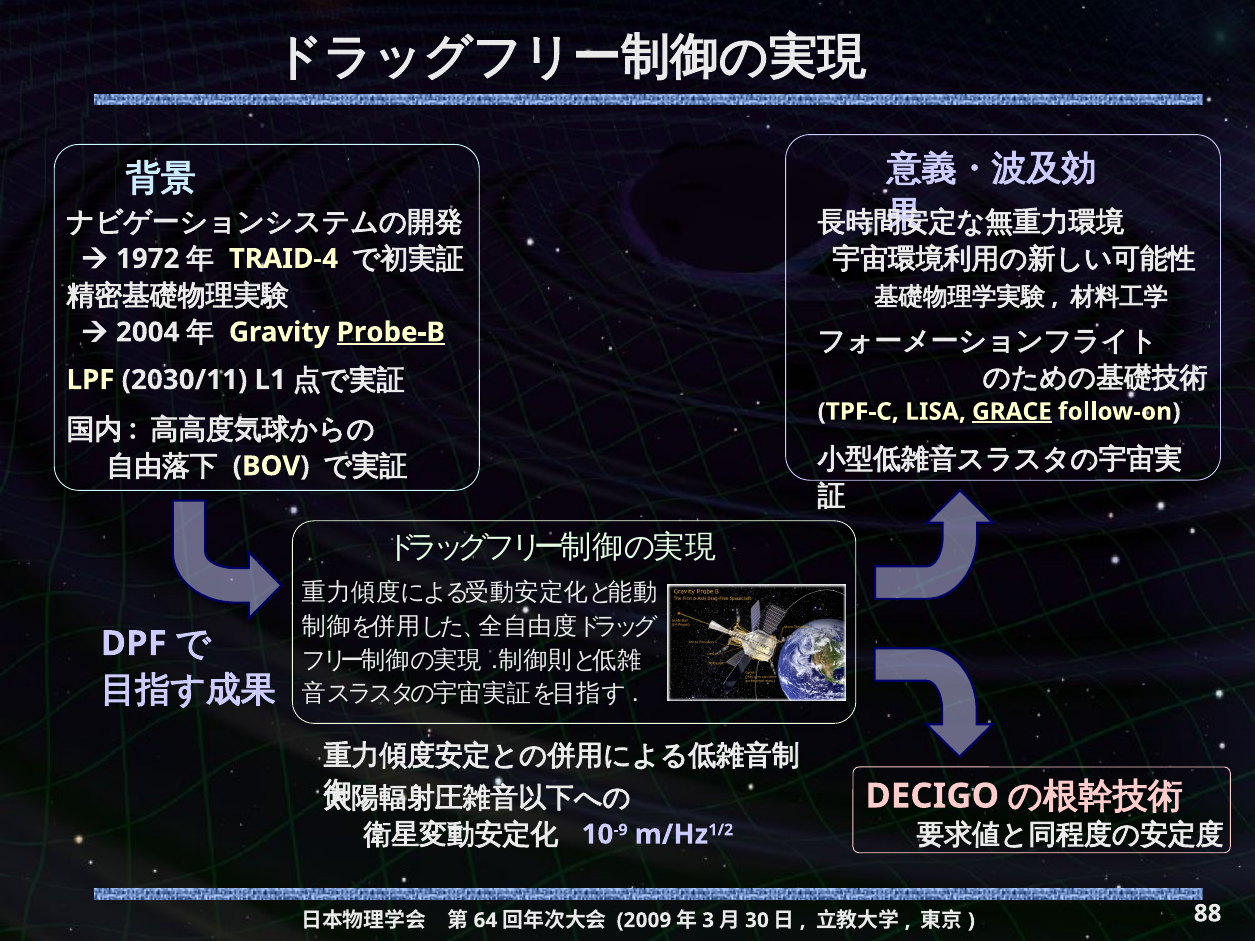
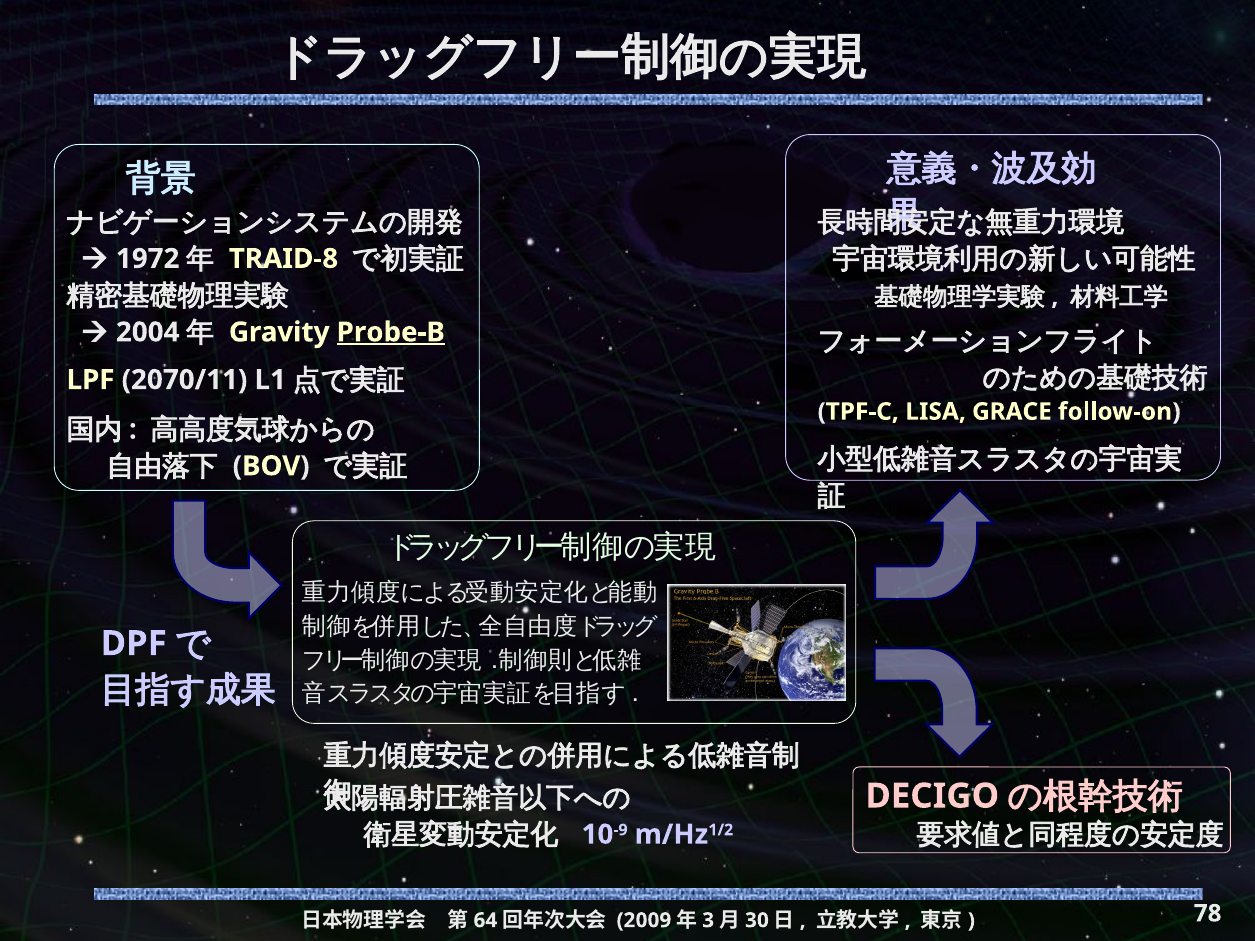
TRAID-4: TRAID-4 -> TRAID-8 (283, 259)
2030/11: 2030/11 -> 2070/11 (184, 380)
GRACE underline: present -> none (1012, 412)
88: 88 -> 78 (1208, 914)
